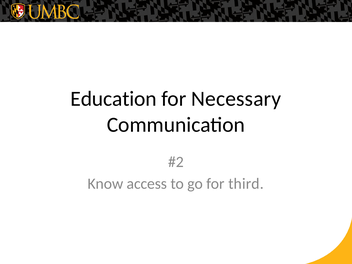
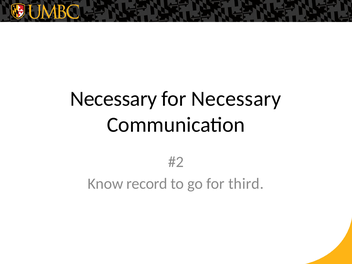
Education: Education -> Necessary (114, 99)
access: access -> record (147, 184)
